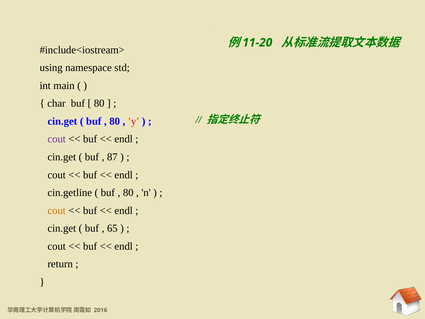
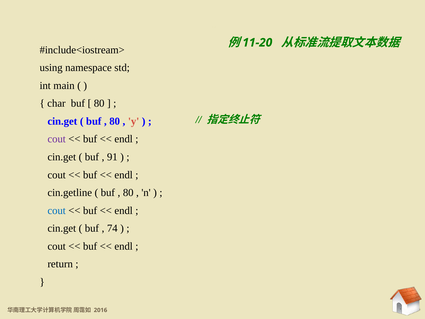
87: 87 -> 91 (112, 157)
cout colour: orange -> blue (57, 210)
65: 65 -> 74 (112, 228)
